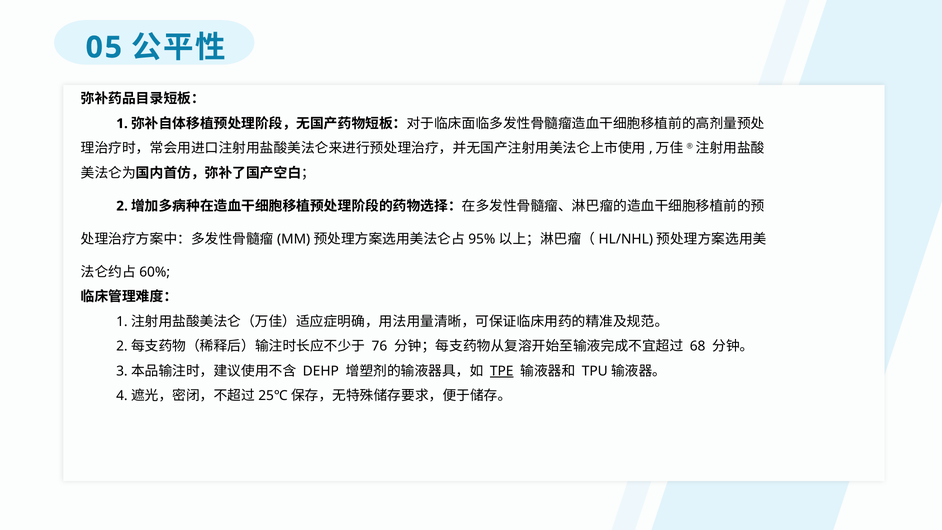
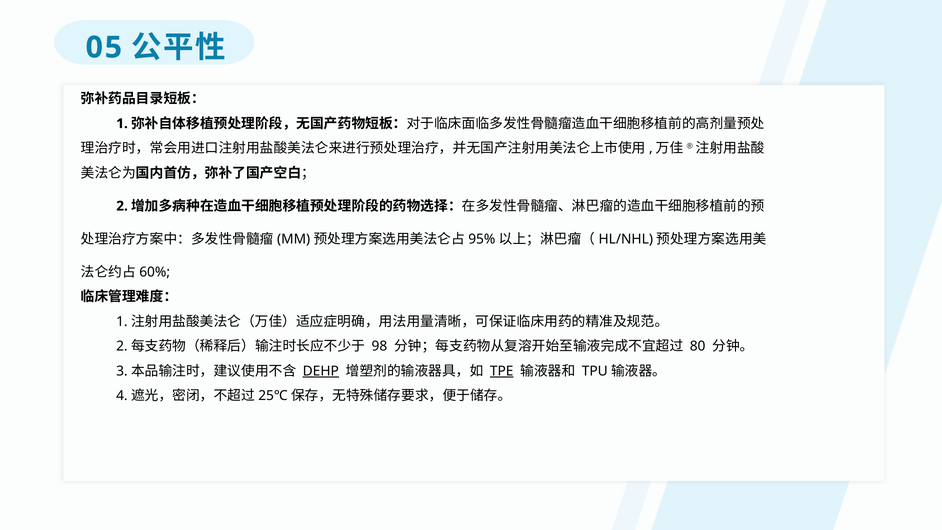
76: 76 -> 98 (379, 346)
68: 68 -> 80 (698, 346)
DEHP underline: none -> present (321, 371)
